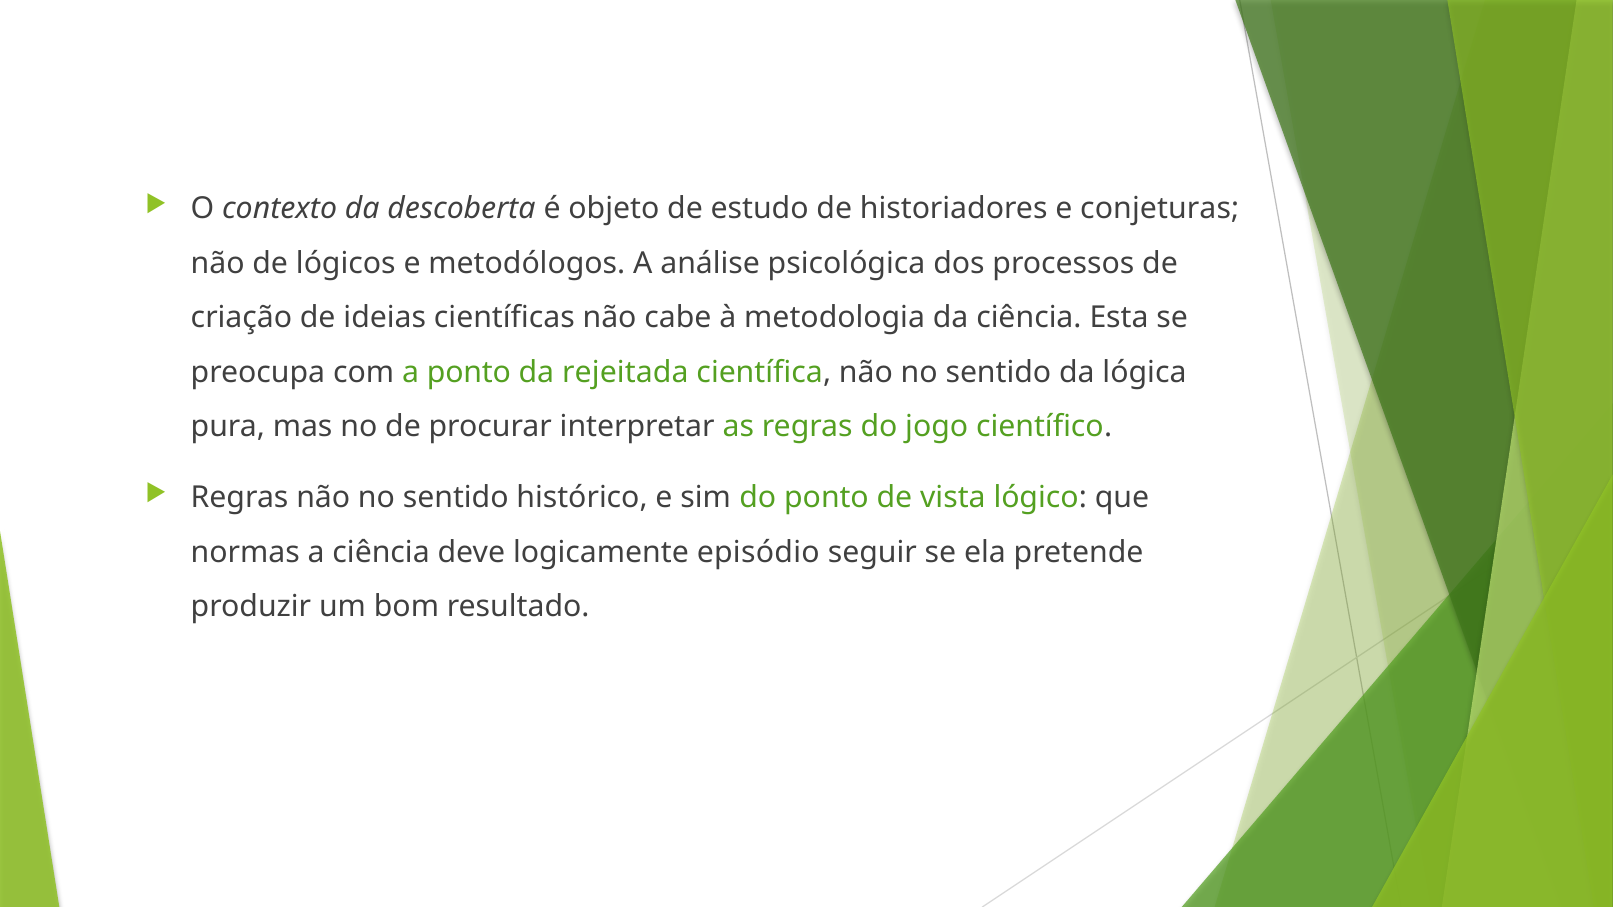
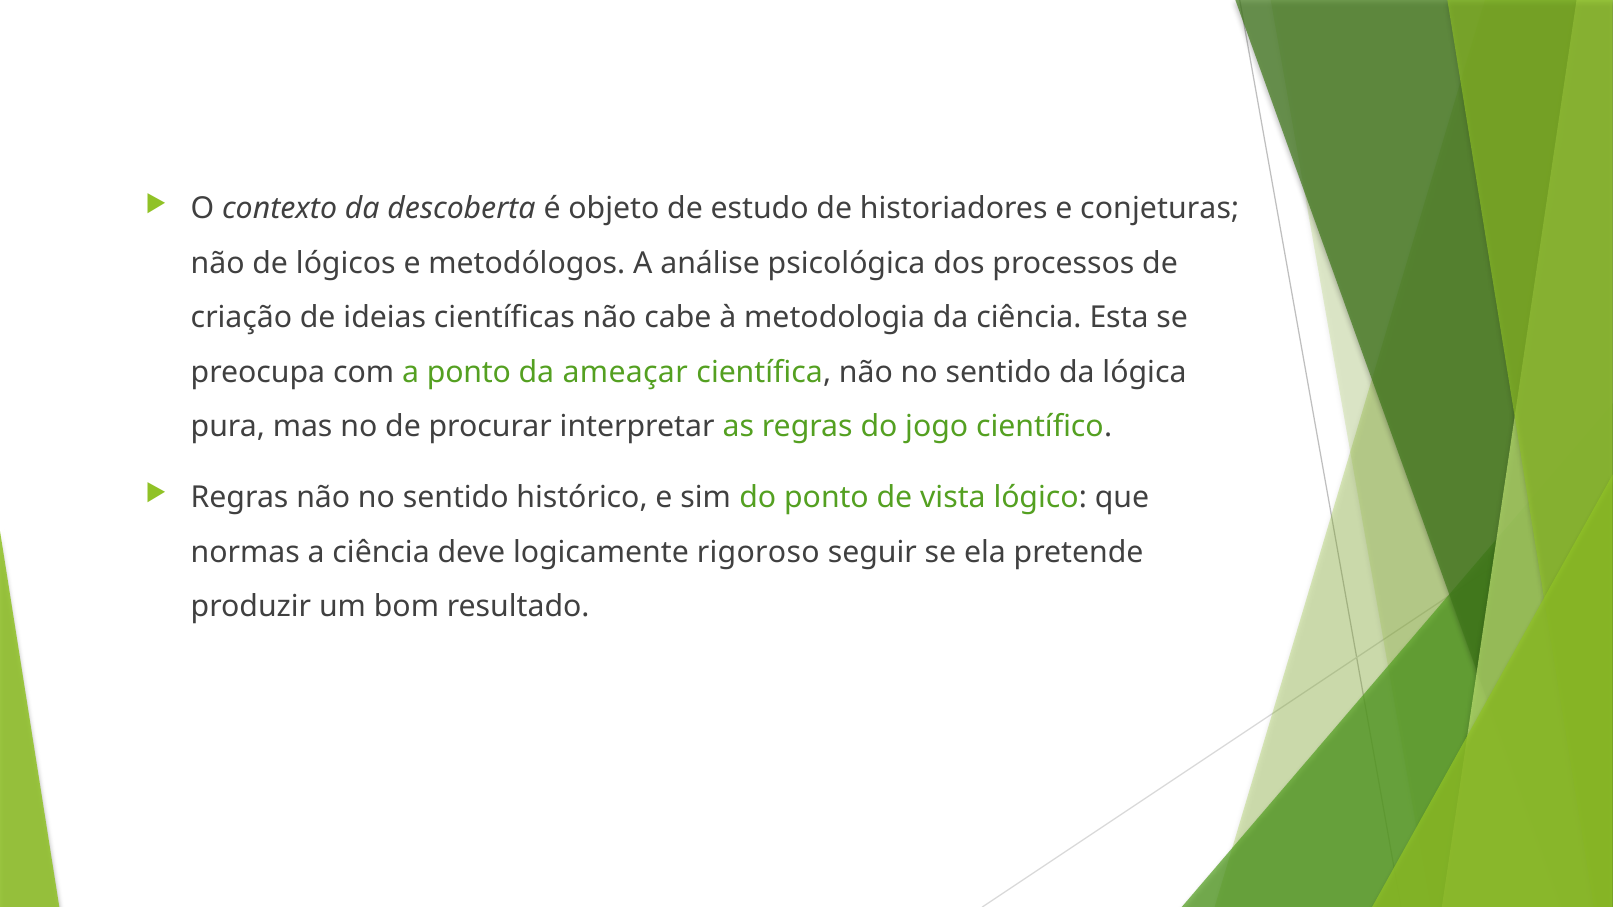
rejeitada: rejeitada -> ameaçar (625, 372)
episódio: episódio -> rigoroso (758, 553)
